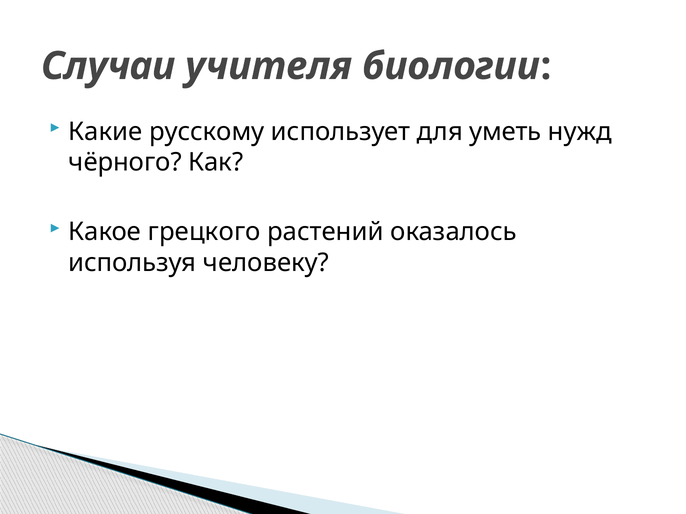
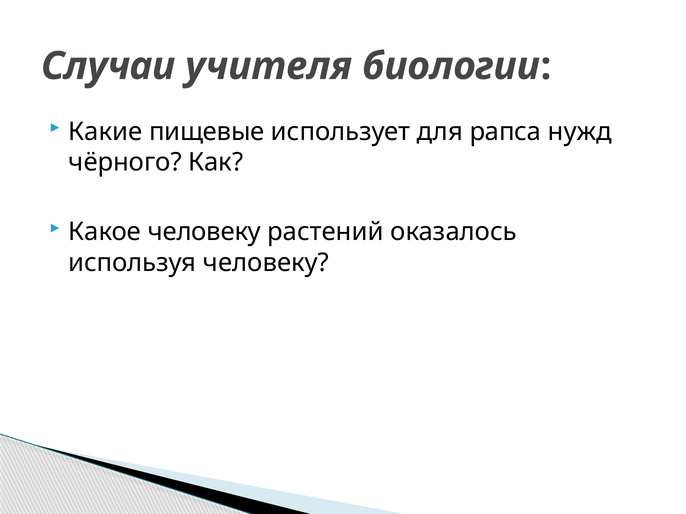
русскому: русскому -> пищевые (207, 132)
уметь: уметь -> рапса (505, 132)
Какое грецкого: грецкого -> человеку (204, 232)
